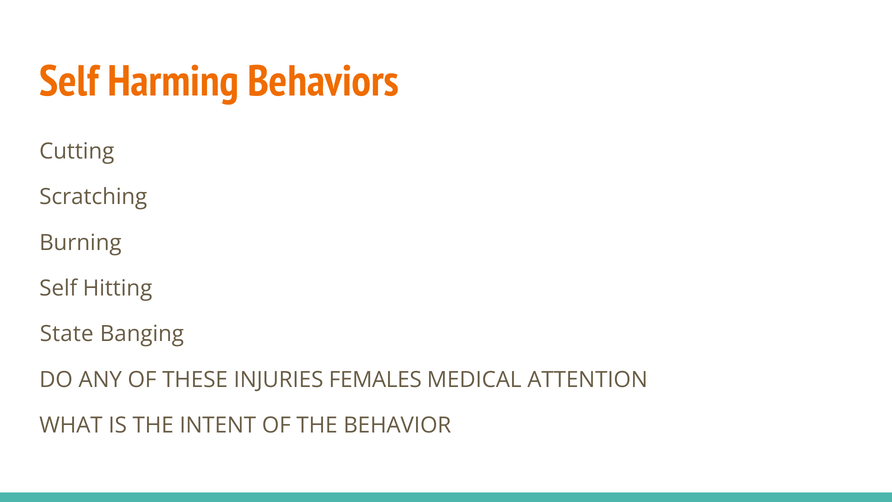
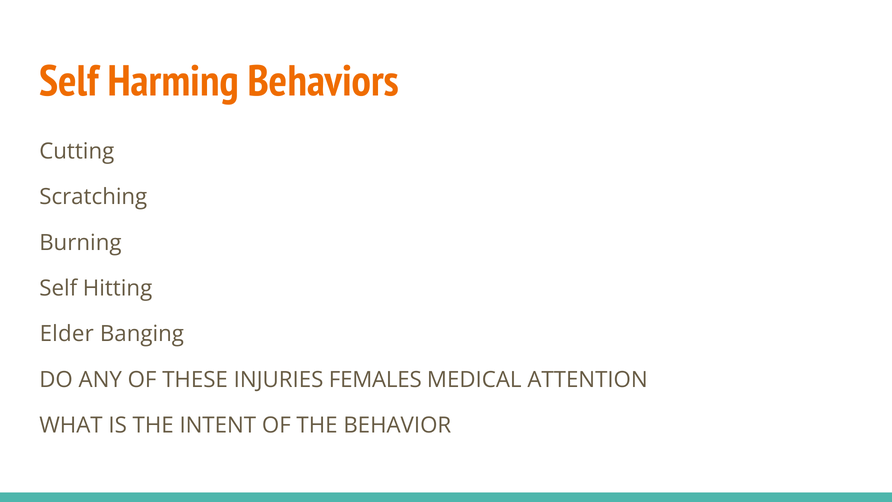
State: State -> Elder (67, 334)
